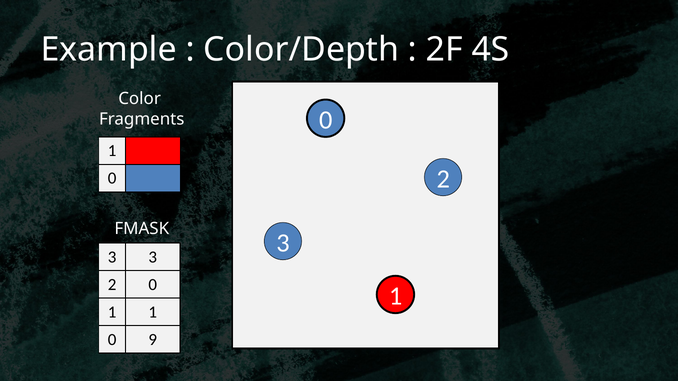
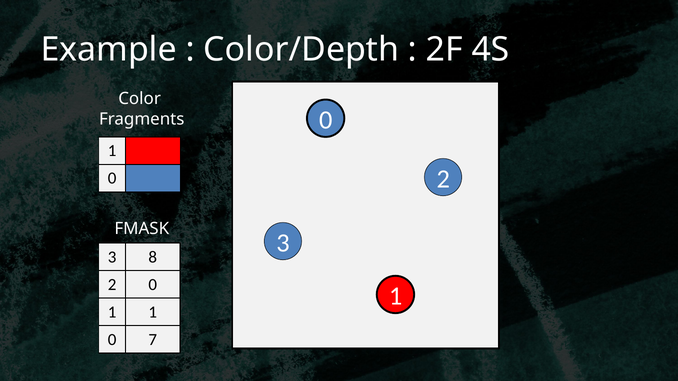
3 3: 3 -> 8 (153, 257)
9: 9 -> 7 (153, 340)
